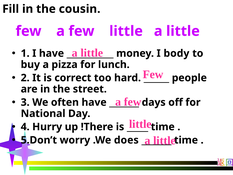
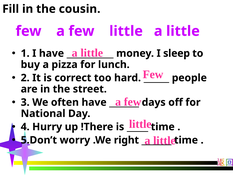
body: body -> sleep (177, 53)
does: does -> right (126, 140)
